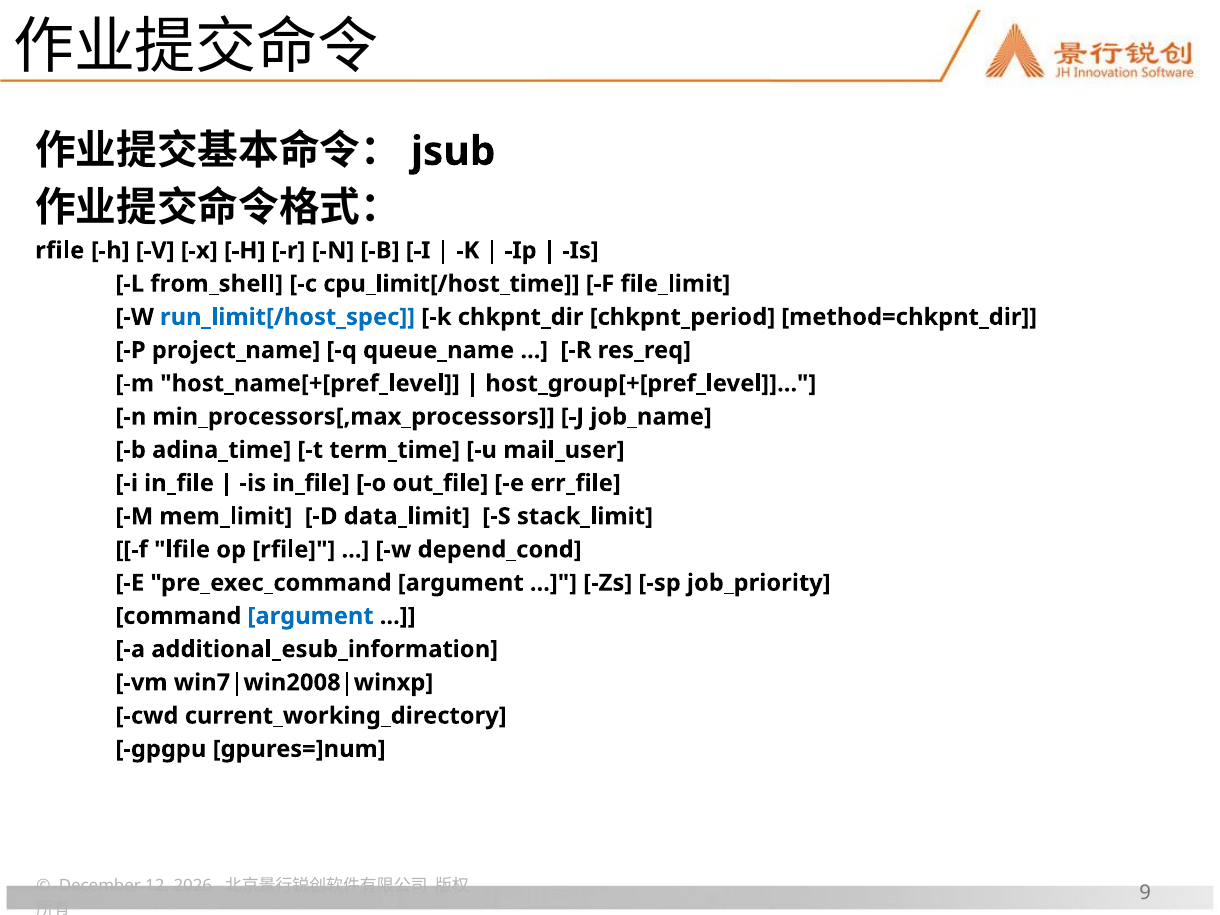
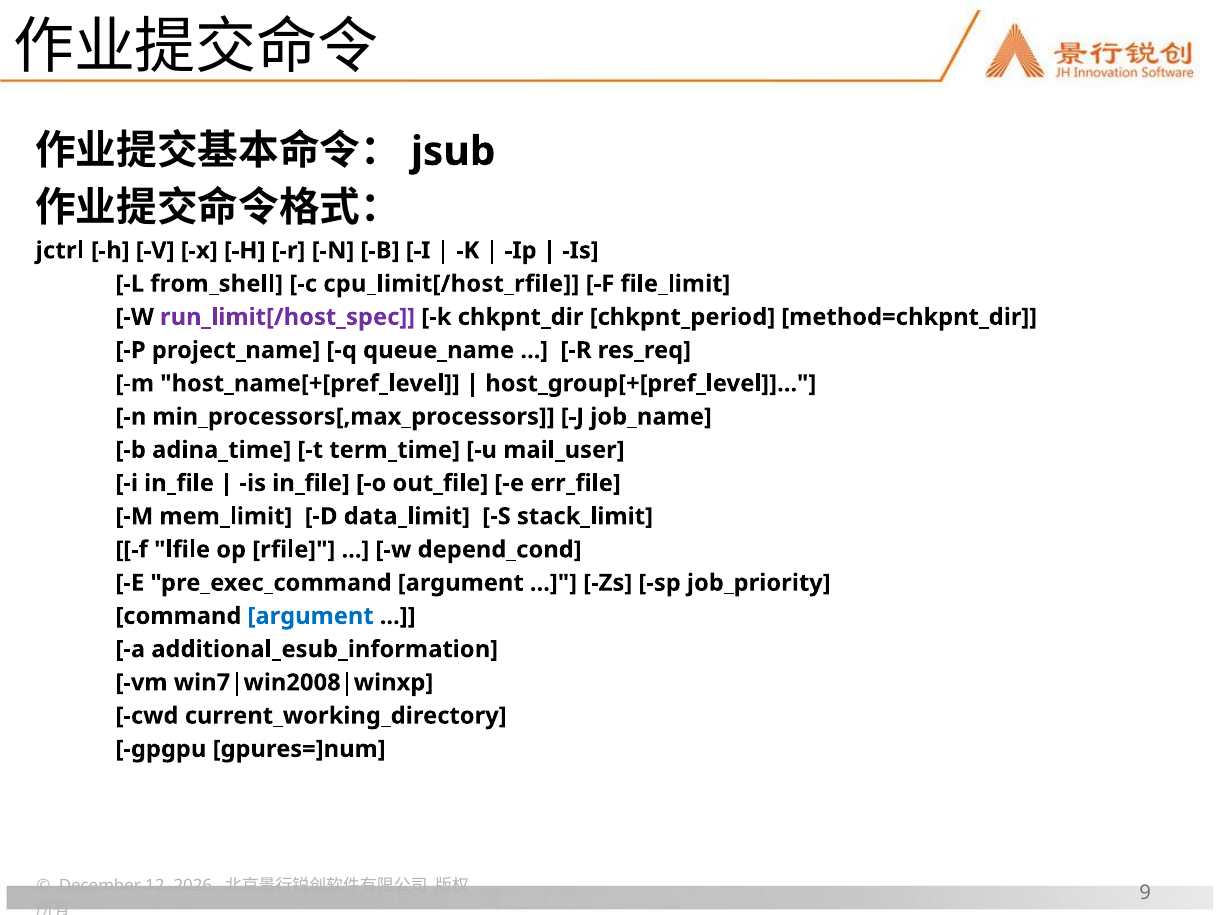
rfile: rfile -> jctrl (60, 251)
cpu_limit[/host_time: cpu_limit[/host_time -> cpu_limit[/host_rfile (451, 284)
run_limit[/host_spec colour: blue -> purple (288, 317)
